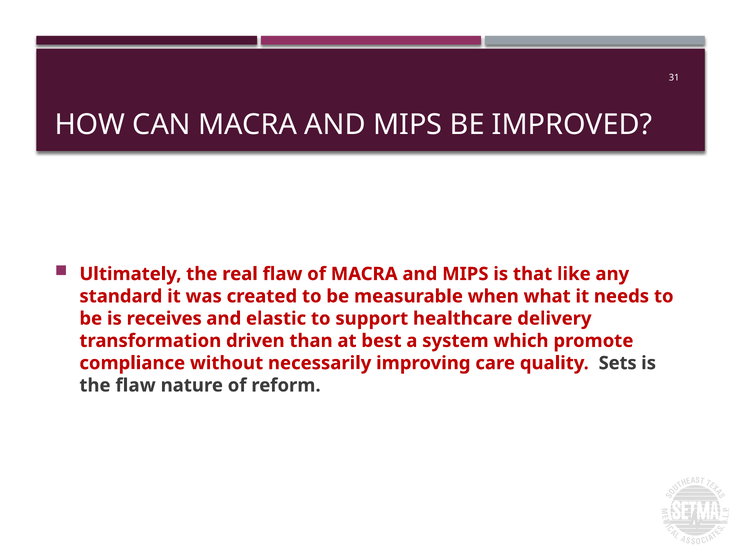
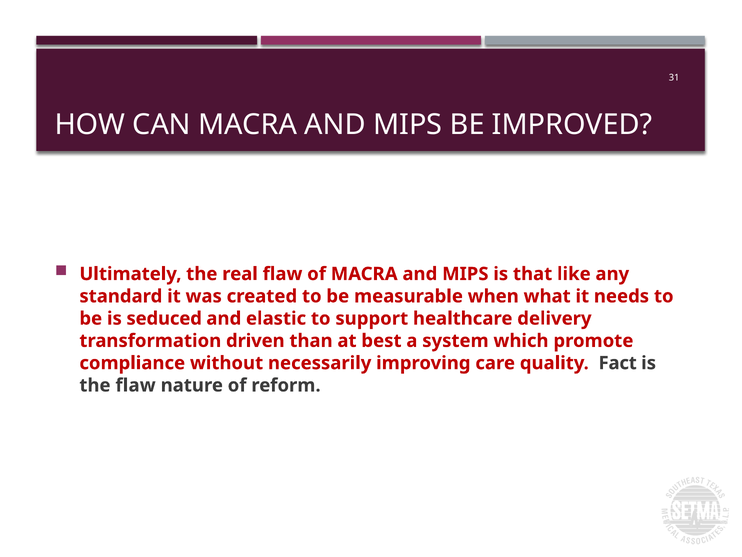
receives: receives -> seduced (164, 318)
Sets: Sets -> Fact (618, 363)
